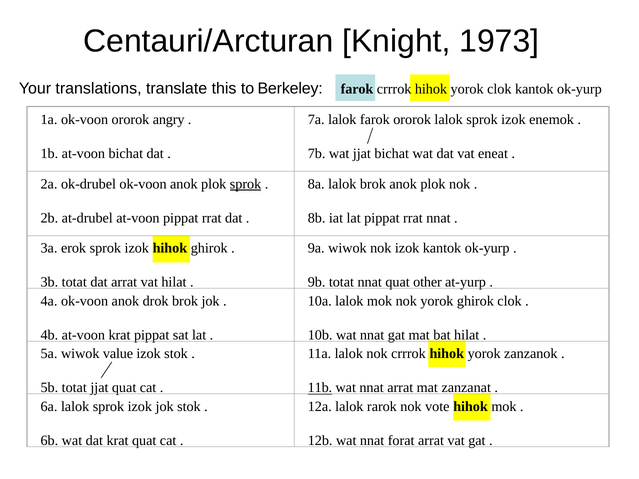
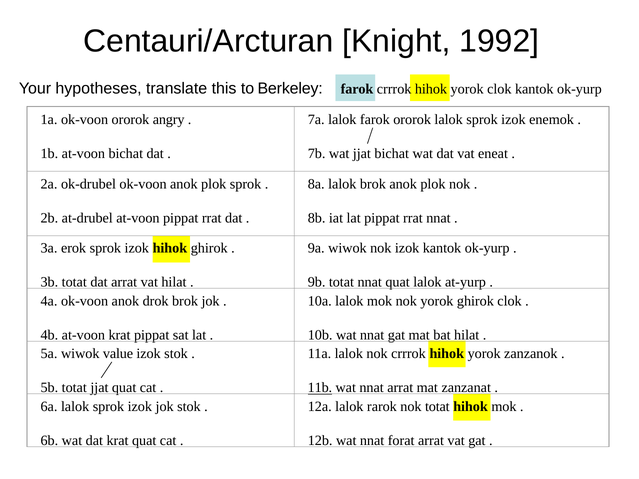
1973: 1973 -> 1992 (499, 41)
translations: translations -> hypotheses (99, 88)
sprok underline: present -> none (246, 184)
quat other: other -> lalok (427, 282)
nok vote: vote -> totat (437, 407)
